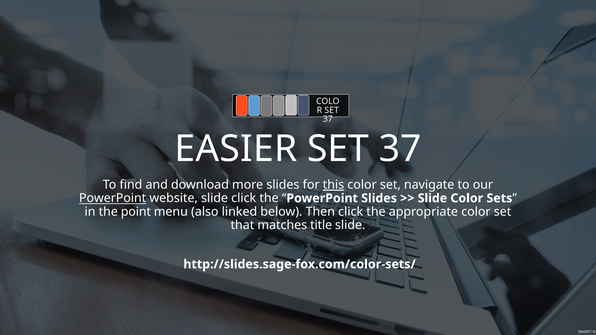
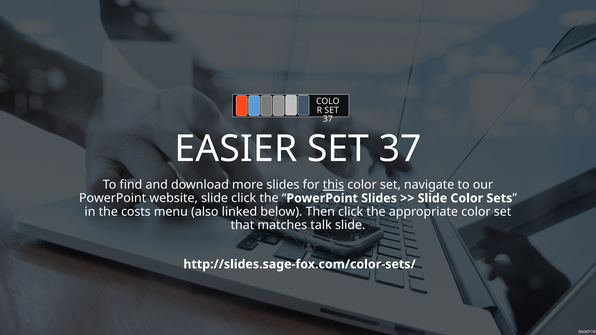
PowerPoint underline: present -> none (113, 198)
point: point -> costs (136, 212)
title: title -> talk (321, 225)
